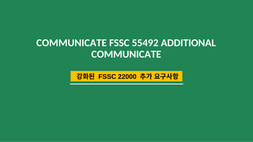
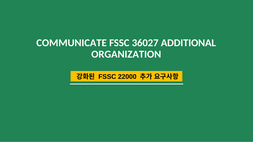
55492: 55492 -> 36027 (145, 43)
COMMUNICATE: COMMUNICATE -> ORGANIZATION (126, 54)
